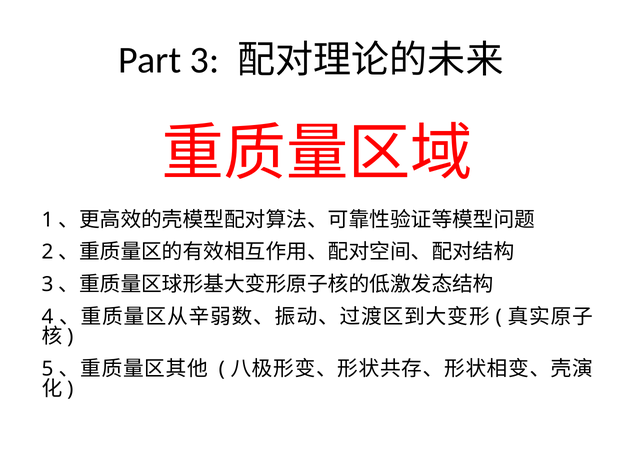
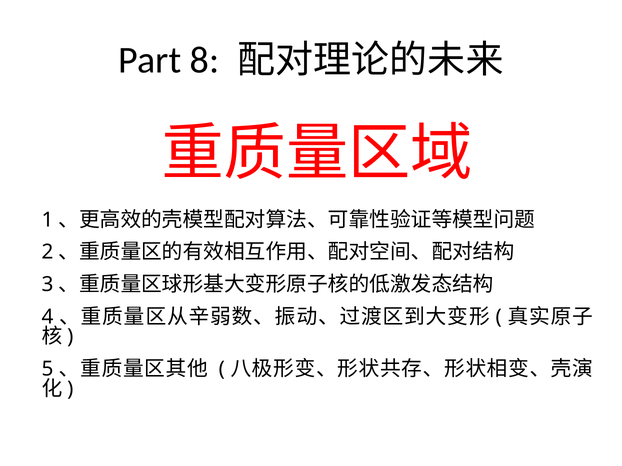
Part 3: 3 -> 8 (205, 60)
